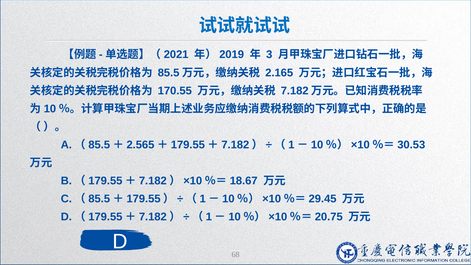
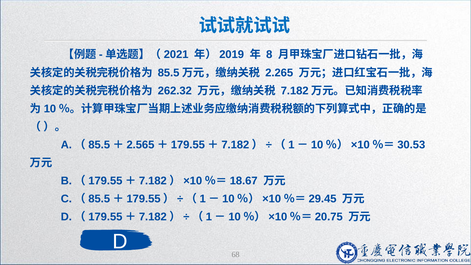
3: 3 -> 8 (269, 55)
2.165: 2.165 -> 2.265 (279, 73)
170.55: 170.55 -> 262.32 (175, 91)
